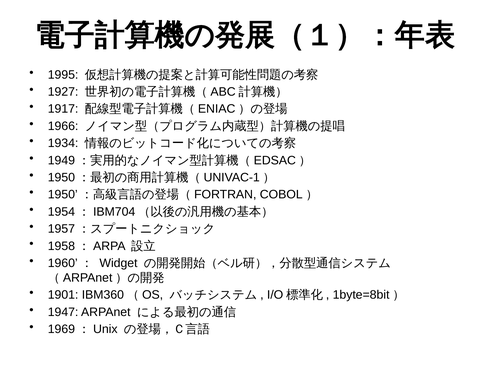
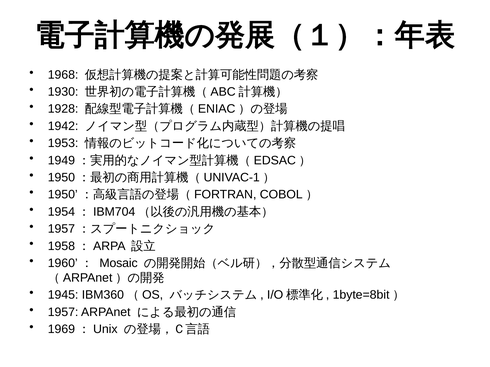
1995: 1995 -> 1968 (63, 75)
1927: 1927 -> 1930 (63, 92)
1917: 1917 -> 1928 (63, 109)
1966: 1966 -> 1942 (63, 126)
1934: 1934 -> 1953 (63, 143)
Widget: Widget -> Mosaic (119, 263)
1901: 1901 -> 1945 (63, 295)
1947: 1947 -> 1957 (63, 312)
